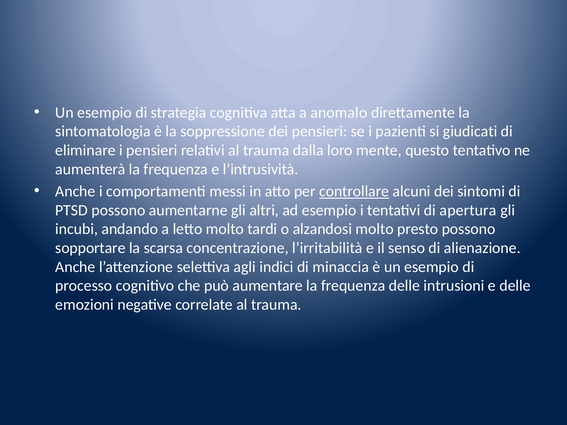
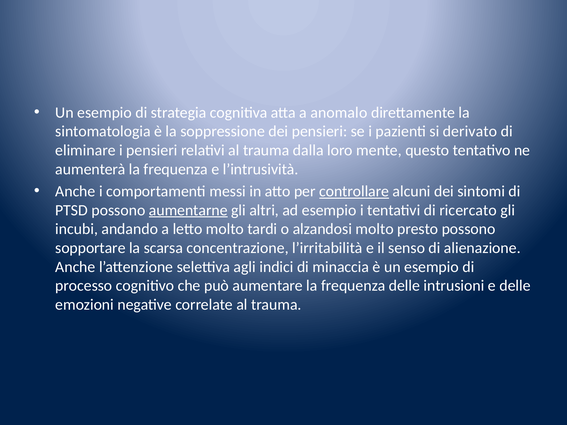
giudicati: giudicati -> derivato (470, 132)
aumentarne underline: none -> present (188, 210)
apertura: apertura -> ricercato (468, 210)
